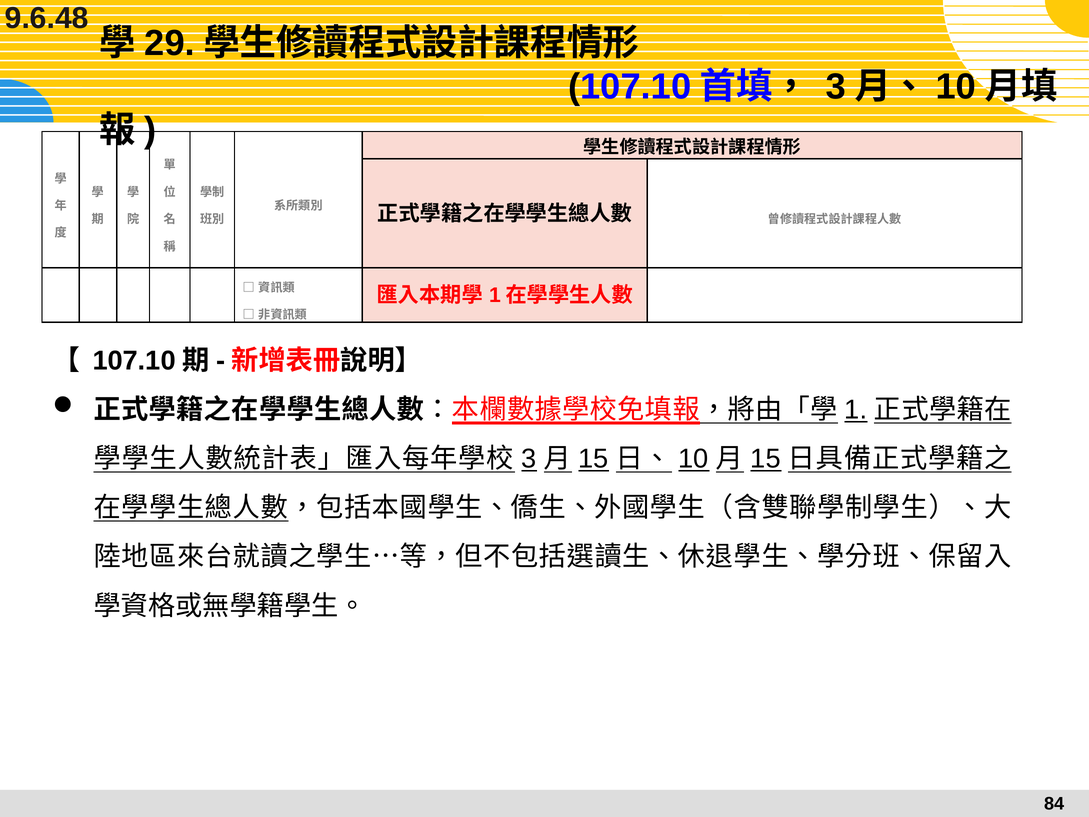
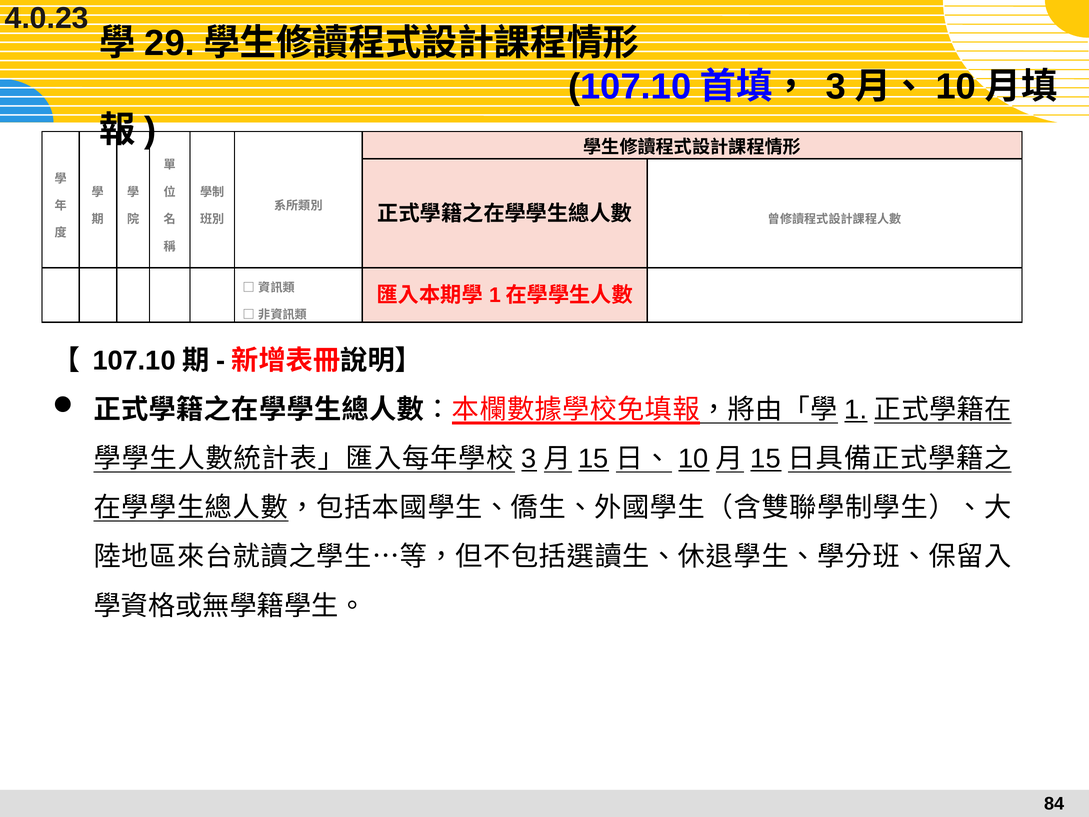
9.6.48: 9.6.48 -> 4.0.23 (47, 18)
